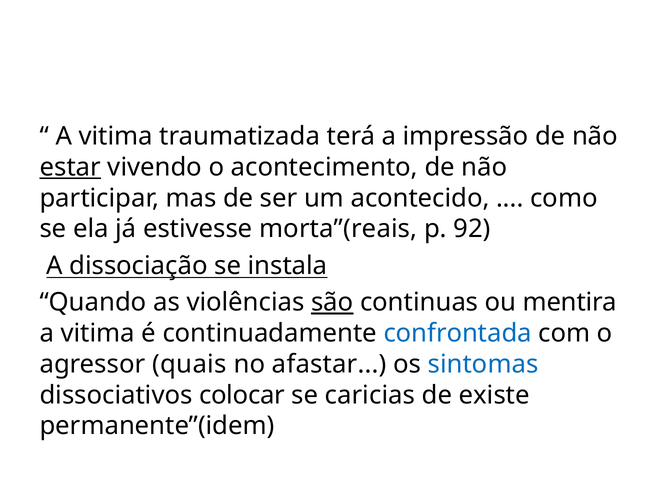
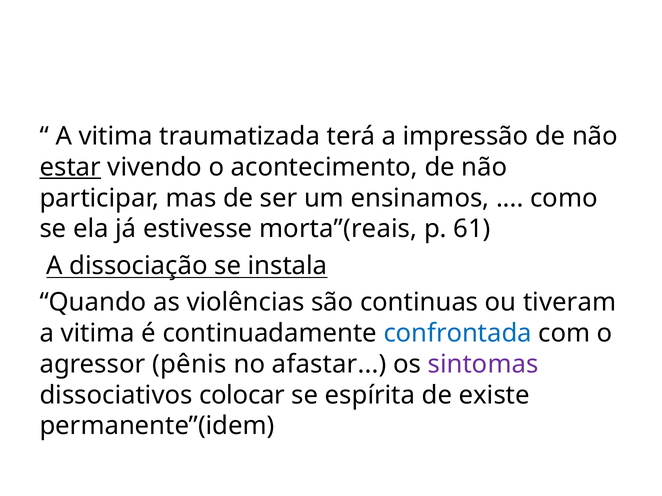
acontecido: acontecido -> ensinamos (420, 198)
92: 92 -> 61 (472, 229)
são underline: present -> none (332, 303)
mentira: mentira -> tiveram (570, 303)
quais: quais -> pênis (189, 365)
sintomas colour: blue -> purple (483, 365)
caricias: caricias -> espírita (370, 395)
